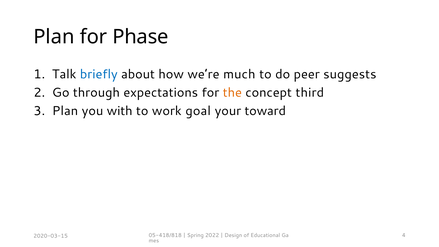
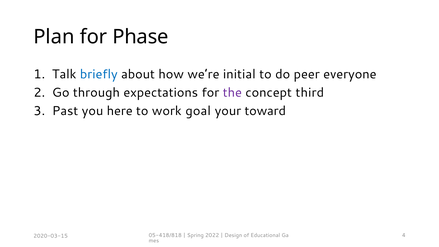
much: much -> initial (239, 74)
suggests: suggests -> everyone (350, 74)
the colour: orange -> purple (232, 93)
Plan: Plan -> Past (65, 111)
with: with -> here (120, 111)
